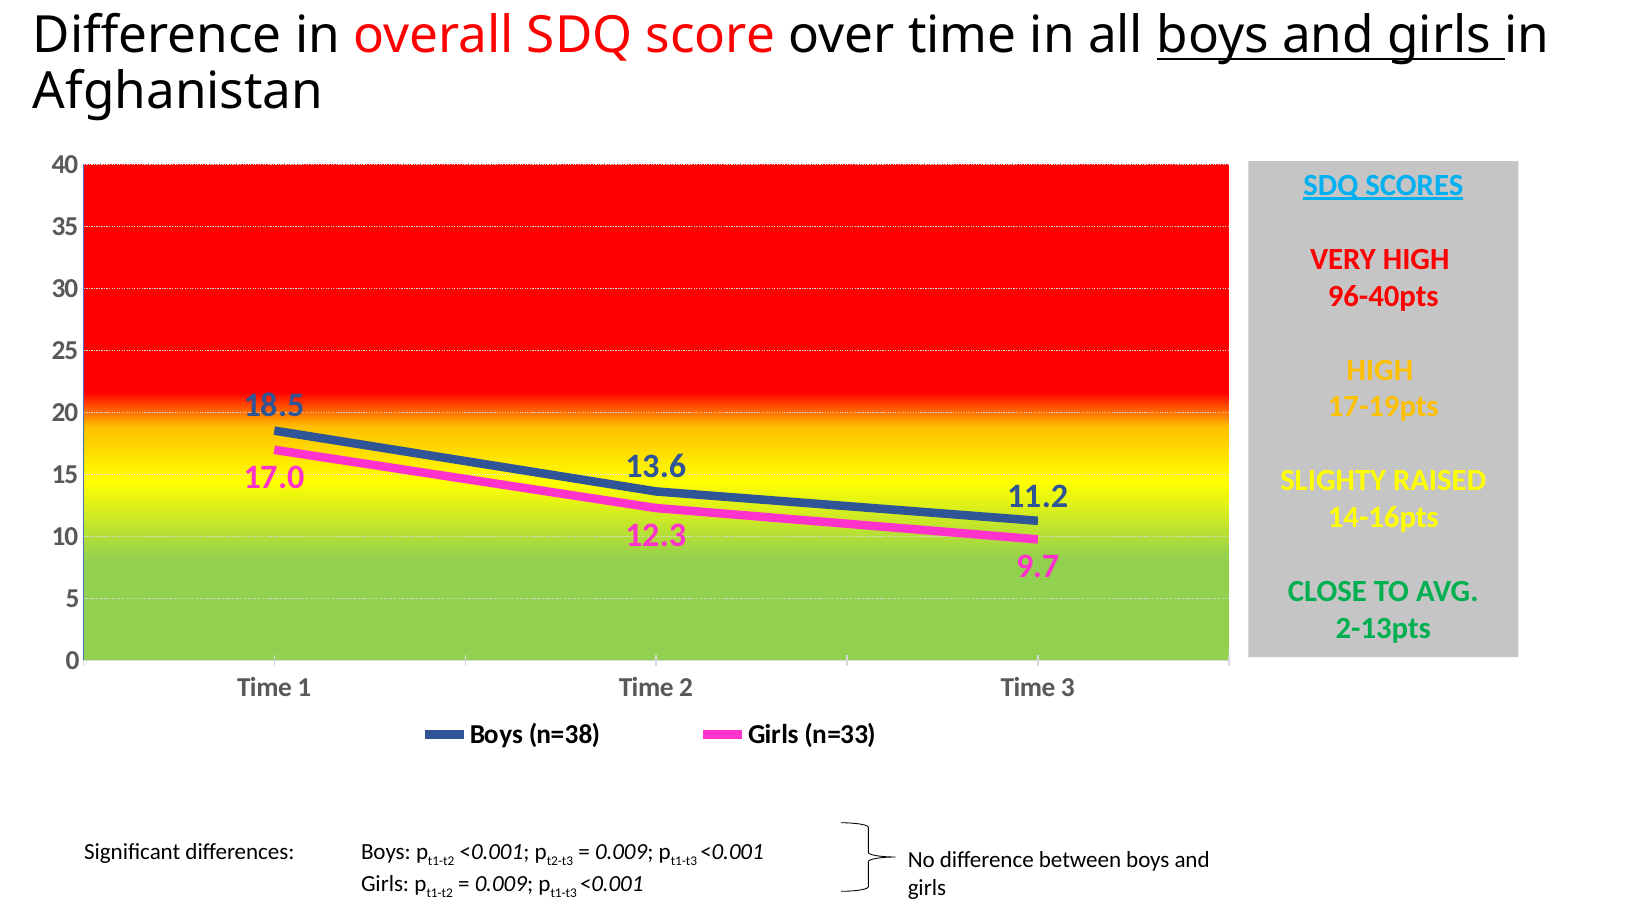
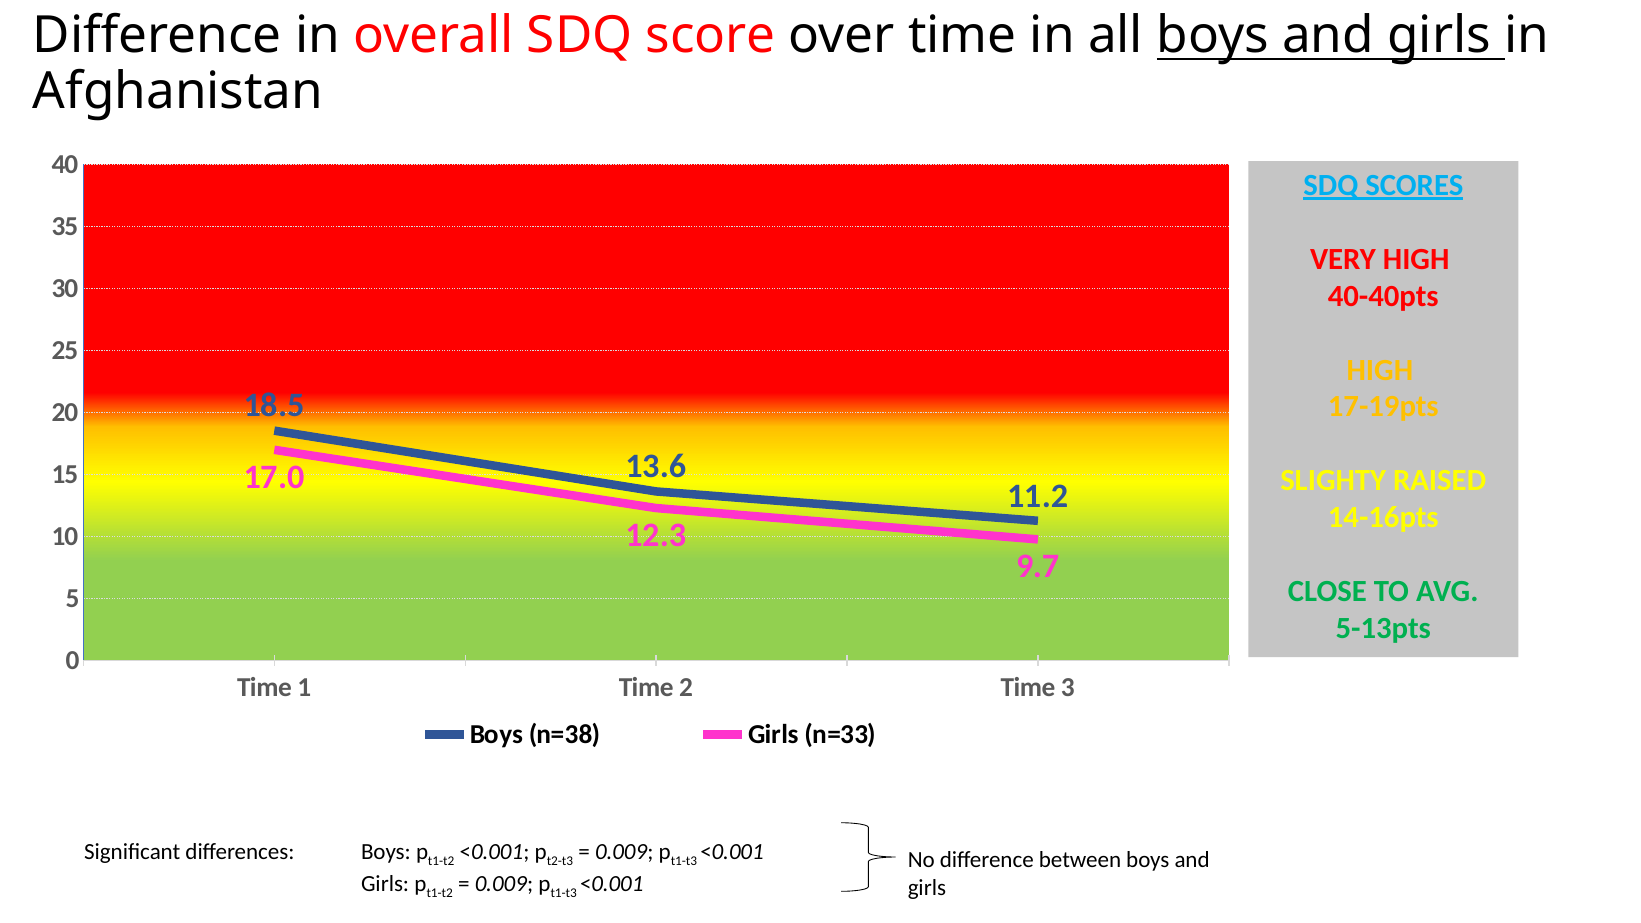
96-40pts: 96-40pts -> 40-40pts (1383, 296)
2-13pts: 2-13pts -> 5-13pts (1383, 628)
